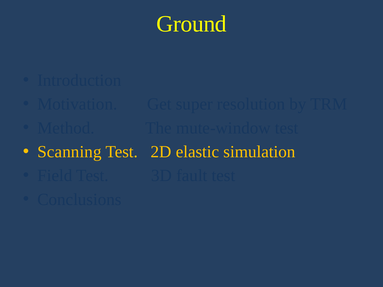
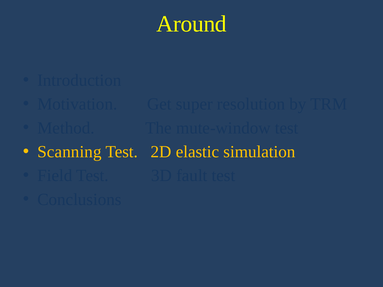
Ground: Ground -> Around (192, 24)
